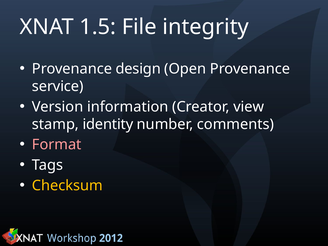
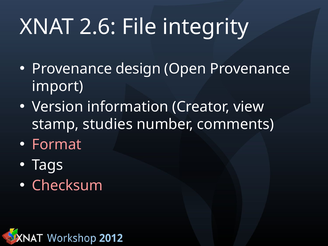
1.5: 1.5 -> 2.6 (98, 27)
service: service -> import (58, 86)
identity: identity -> studies (108, 124)
Checksum colour: yellow -> pink (67, 185)
